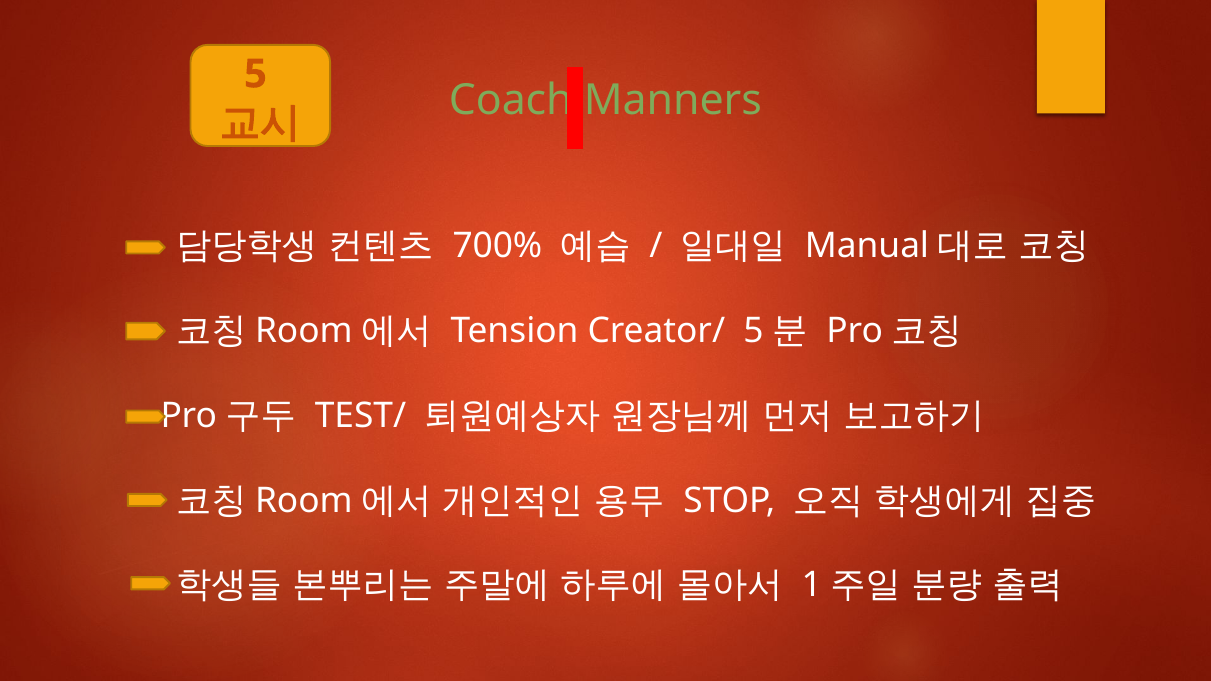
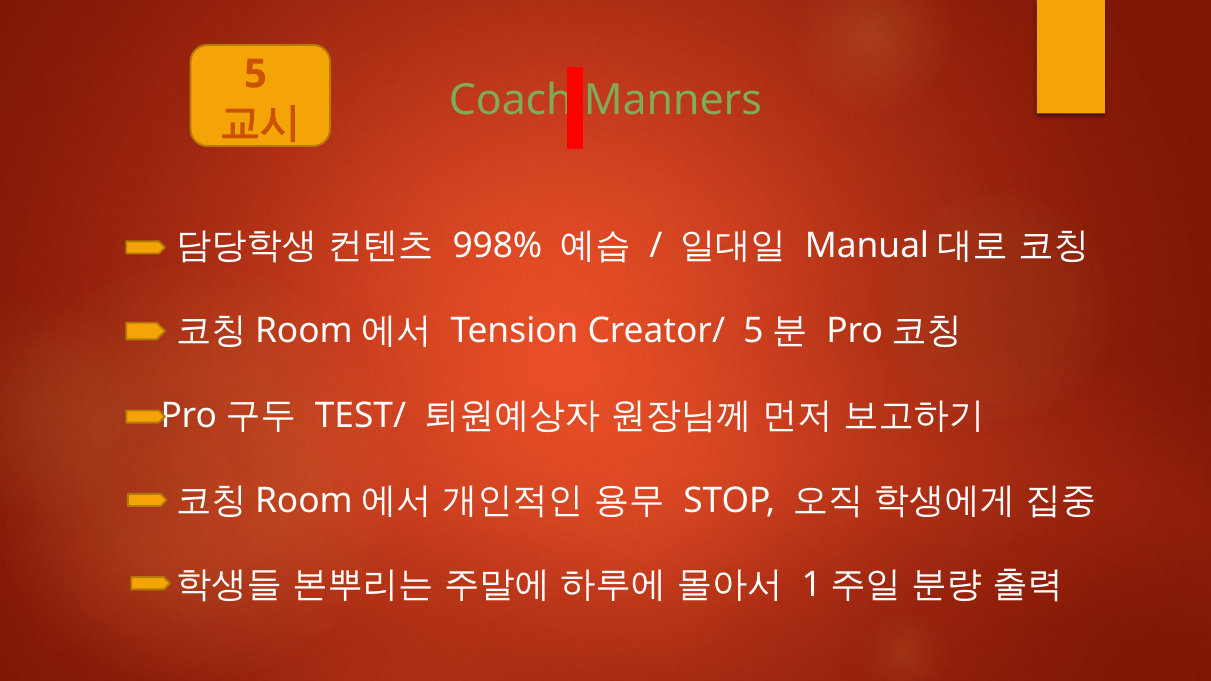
700%: 700% -> 998% (497, 246)
